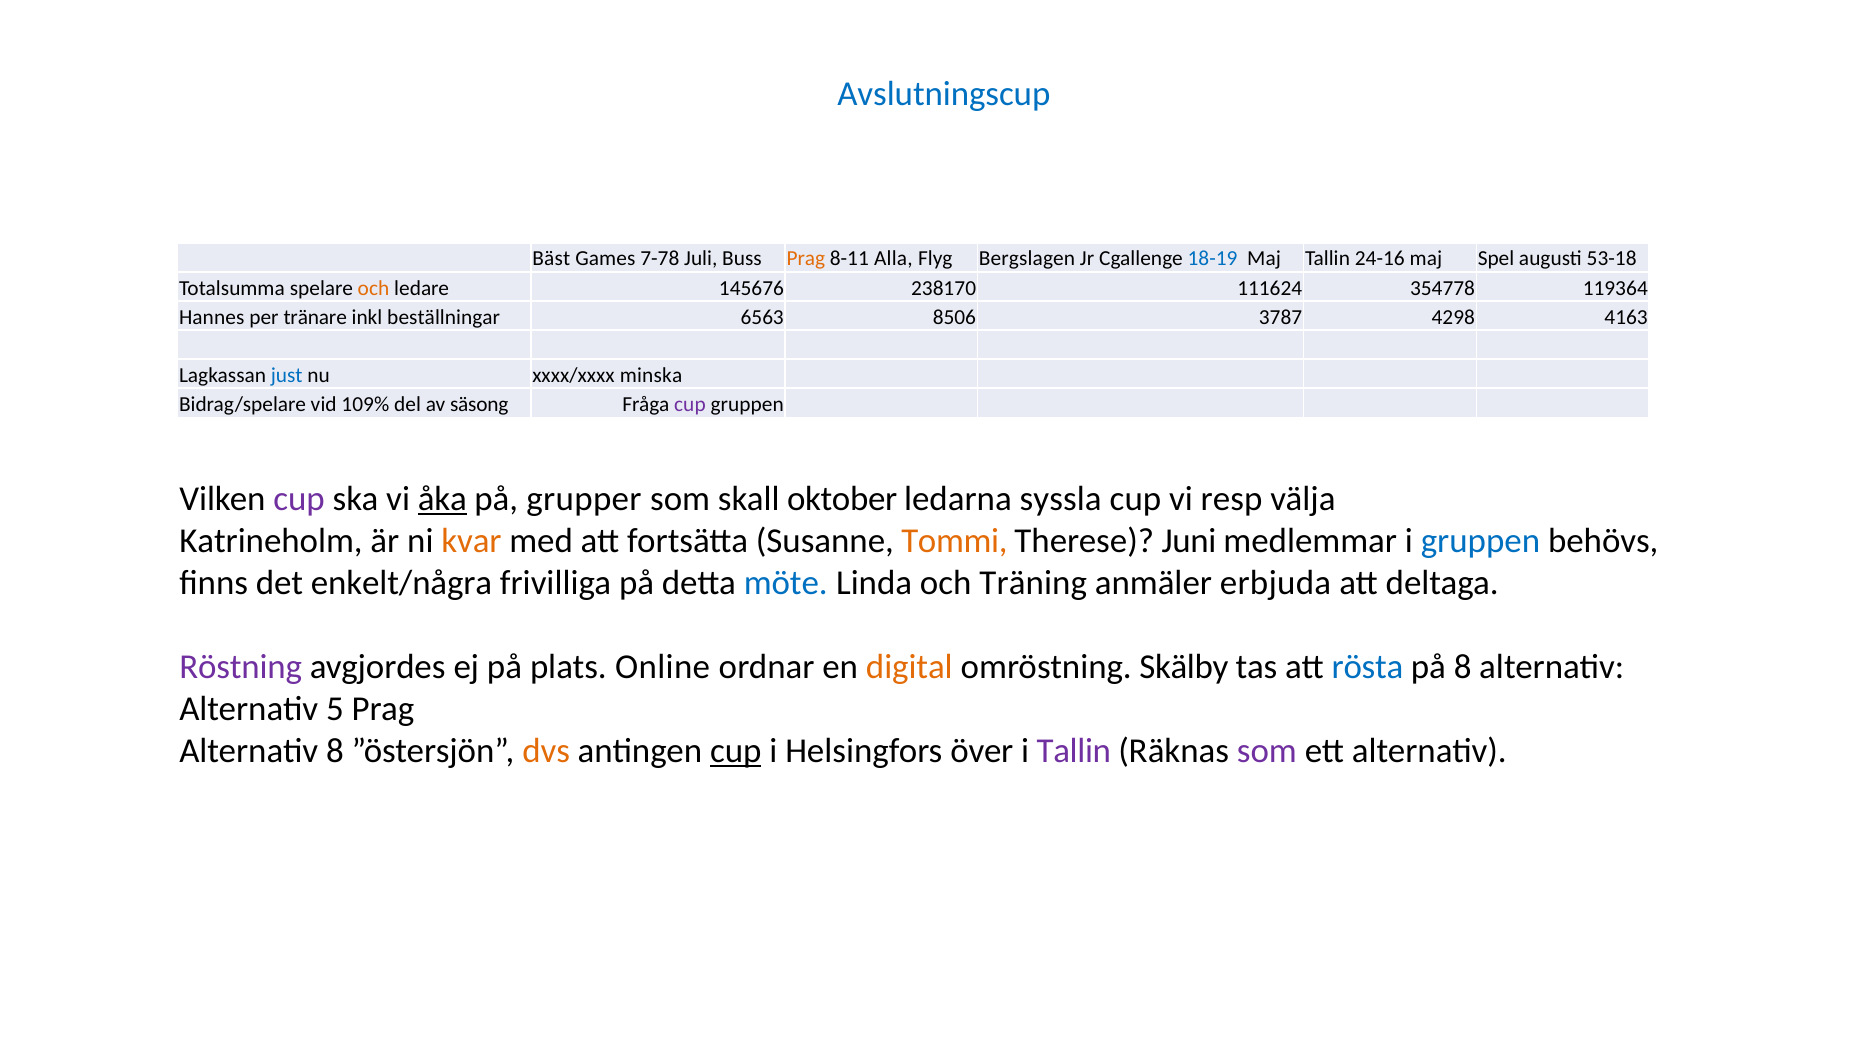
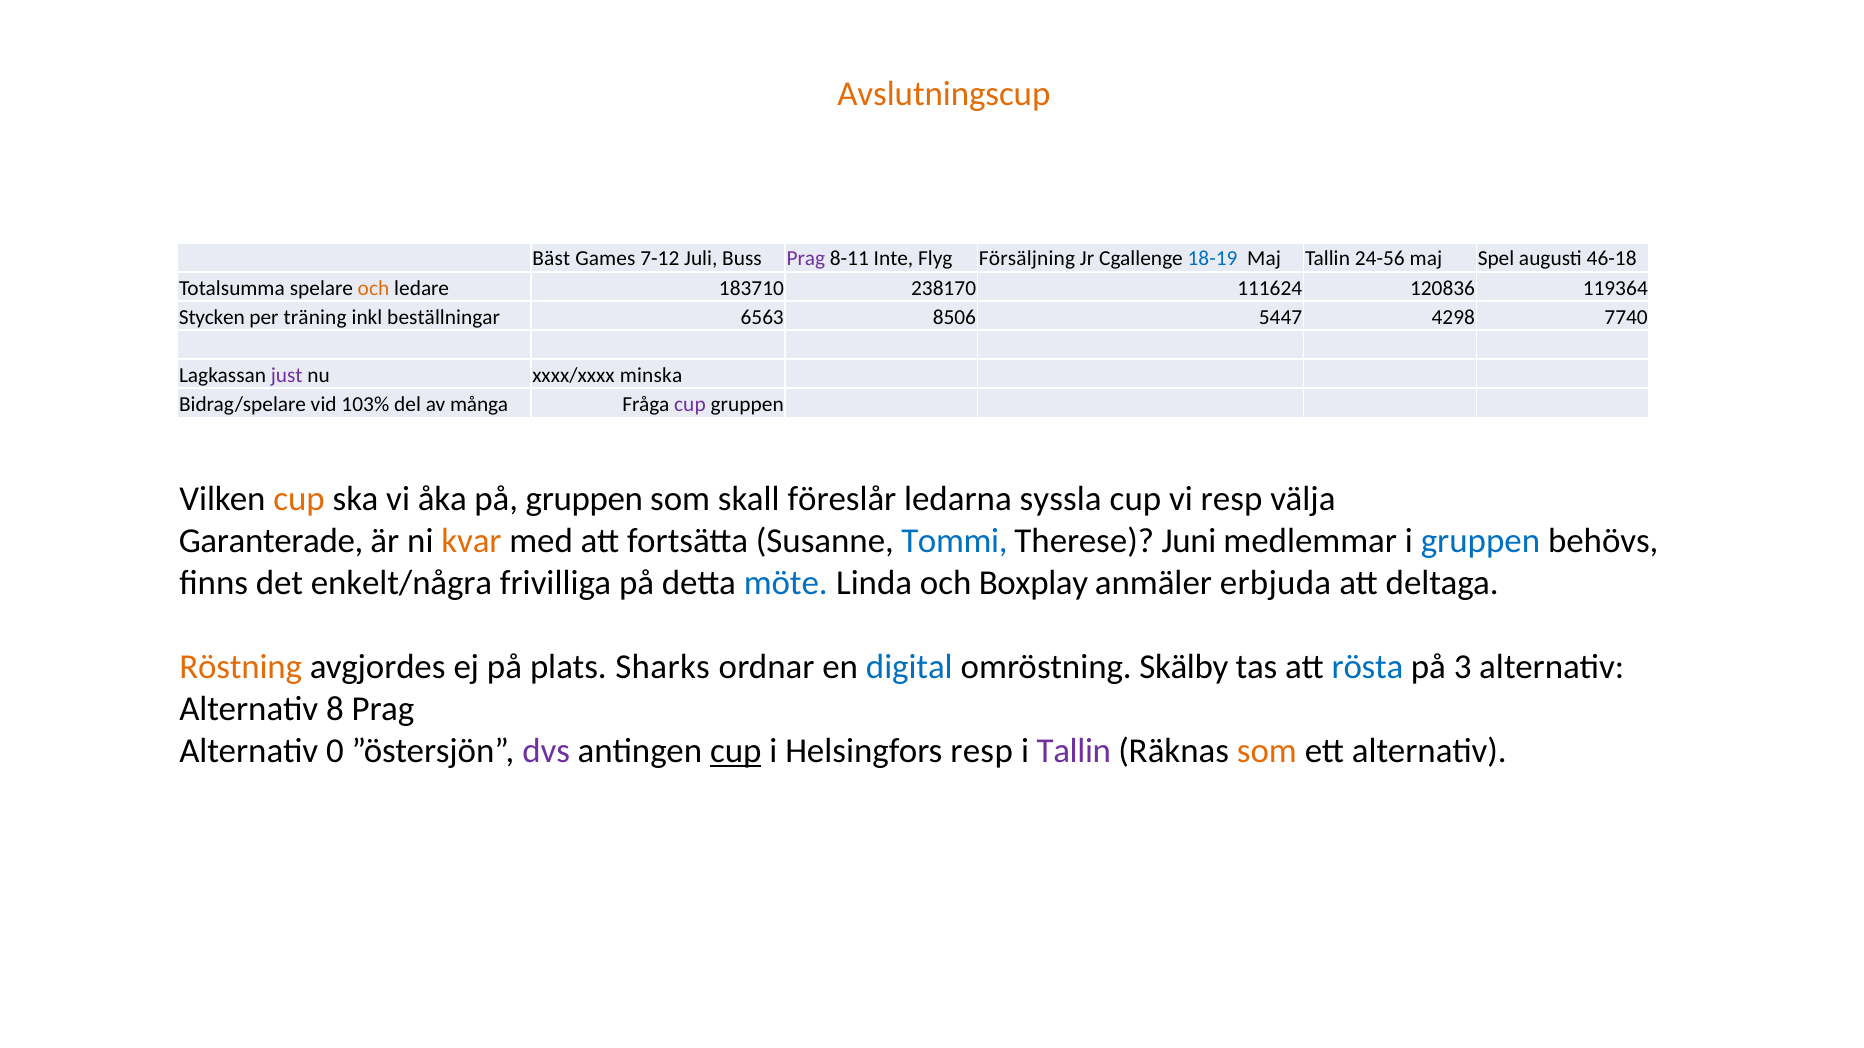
Avslutningscup colour: blue -> orange (944, 94)
7-78: 7-78 -> 7-12 (660, 259)
Prag colour: orange -> purple (806, 259)
Alla: Alla -> Inte (894, 259)
Bergslagen: Bergslagen -> Försäljning (1027, 259)
24-16: 24-16 -> 24-56 (1380, 259)
53-18: 53-18 -> 46-18 (1612, 259)
145676: 145676 -> 183710 (751, 288)
354778: 354778 -> 120836 (1443, 288)
Hannes: Hannes -> Stycken (212, 317)
tränare: tränare -> träning (315, 317)
3787: 3787 -> 5447 (1281, 317)
4163: 4163 -> 7740 (1626, 317)
just colour: blue -> purple (287, 376)
109%: 109% -> 103% (365, 405)
säsong: säsong -> många (479, 405)
cup colour: purple -> orange (299, 500)
åka underline: present -> none (442, 500)
på grupper: grupper -> gruppen (584, 500)
oktober: oktober -> föreslår (842, 500)
Katrineholm: Katrineholm -> Garanterade (271, 541)
Tommi colour: orange -> blue (954, 541)
Träning: Träning -> Boxplay (1033, 583)
Röstning colour: purple -> orange (241, 667)
Online: Online -> Sharks (663, 667)
digital colour: orange -> blue (909, 667)
på 8: 8 -> 3 (1463, 667)
5: 5 -> 8 (335, 709)
Alternativ 8: 8 -> 0 (335, 751)
dvs colour: orange -> purple (546, 751)
Helsingfors över: över -> resp (982, 751)
som colour: purple -> orange (1267, 751)
